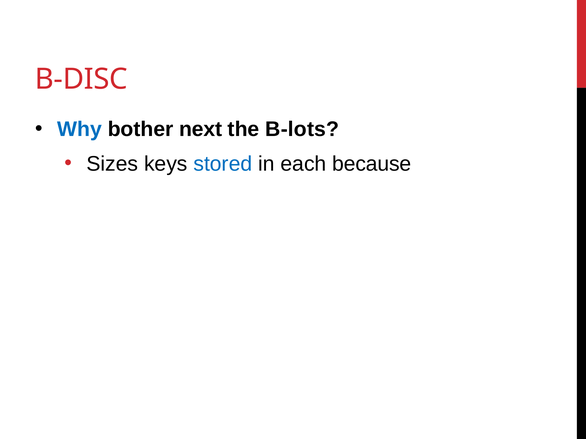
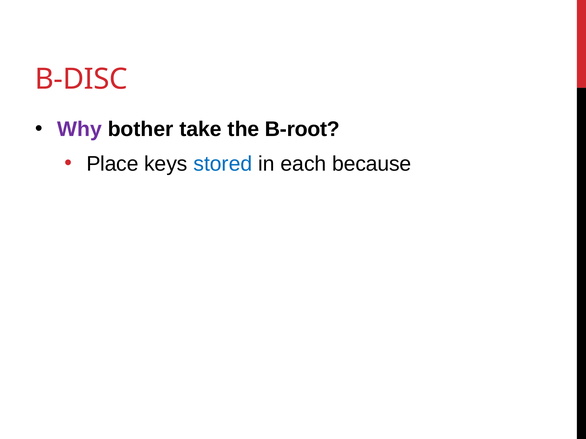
Why colour: blue -> purple (79, 129)
next: next -> take (201, 129)
B-lots: B-lots -> B-root (302, 129)
Sizes: Sizes -> Place (112, 164)
